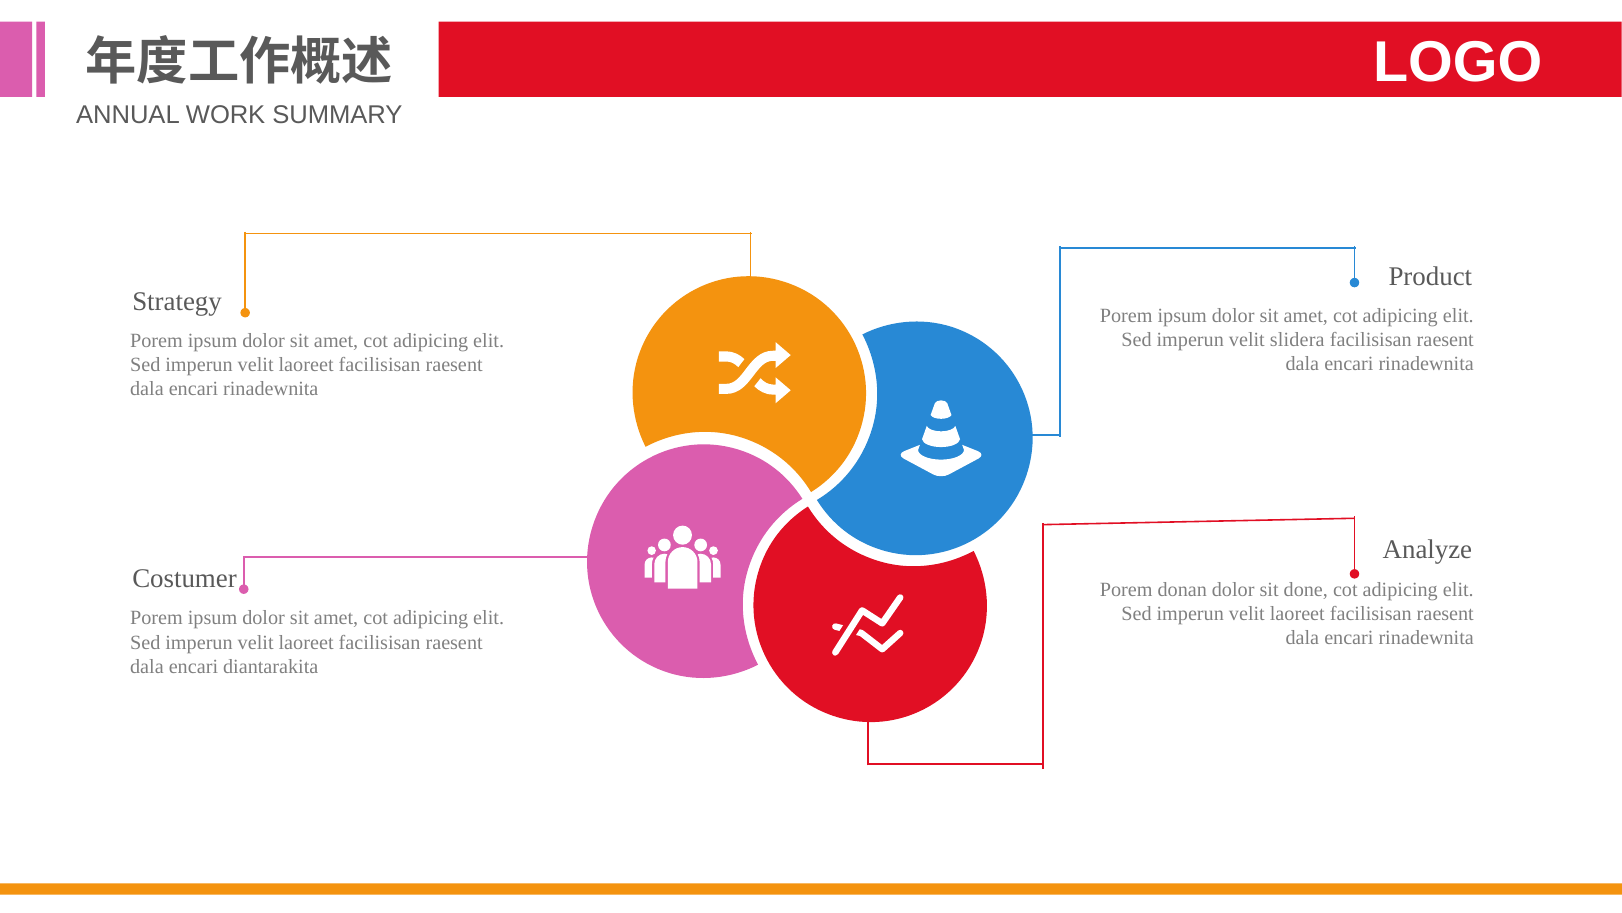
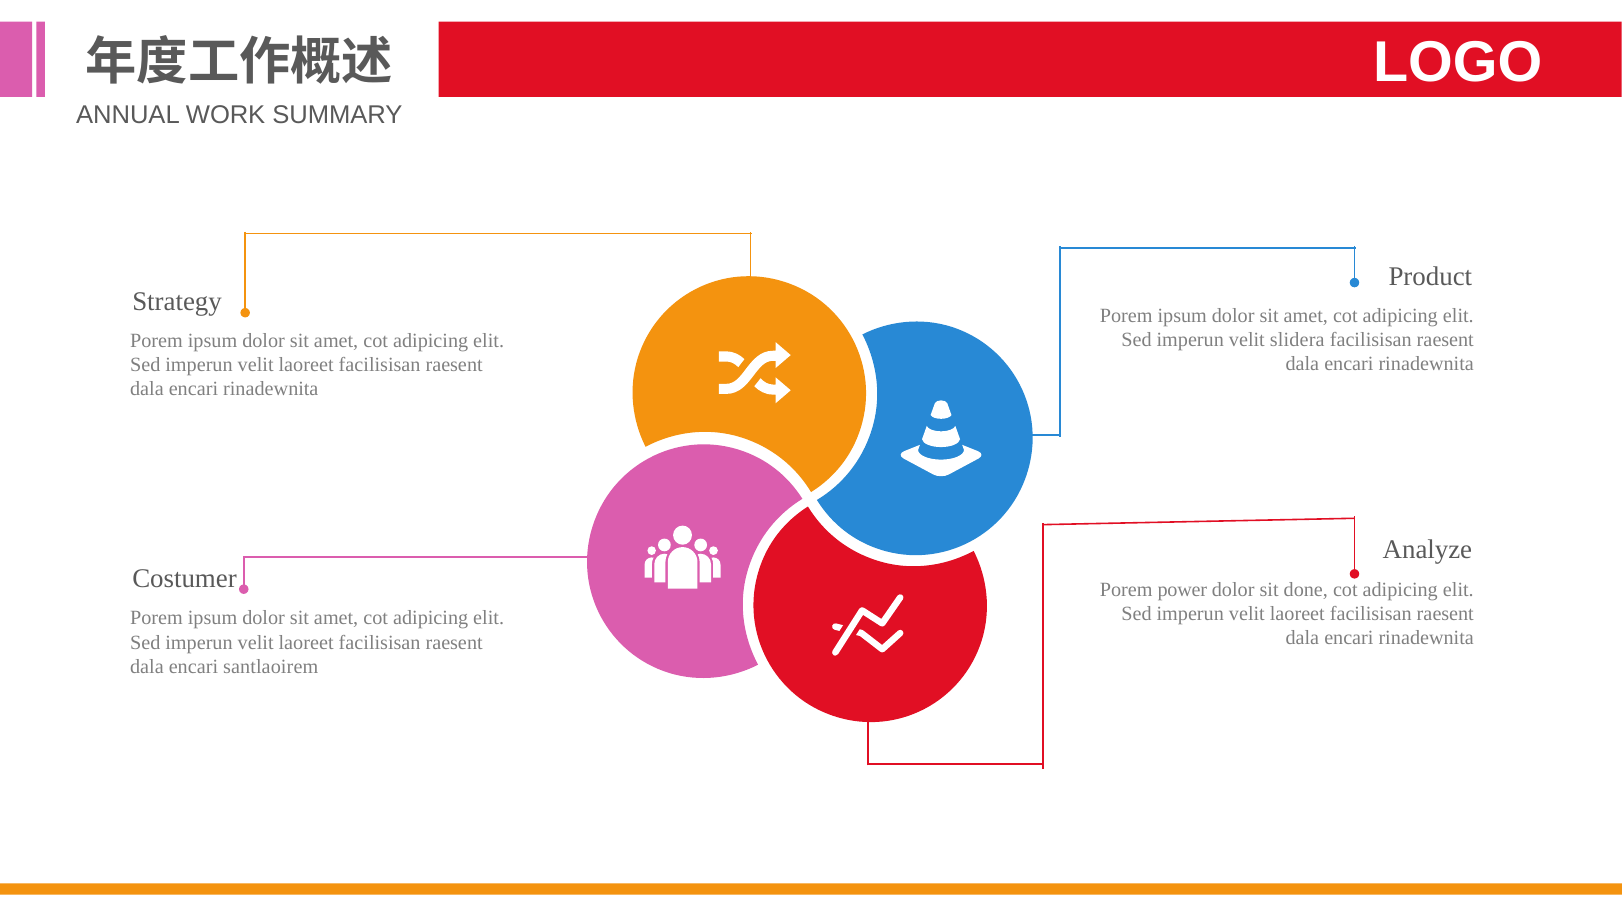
donan: donan -> power (1182, 589)
diantarakita: diantarakita -> santlaoirem (271, 666)
